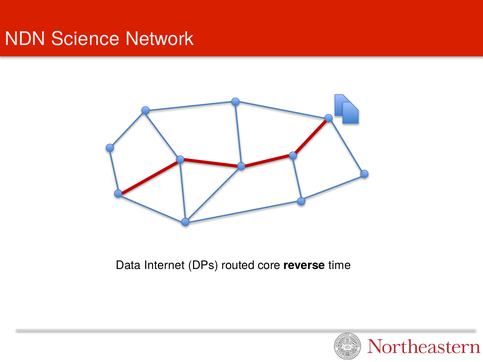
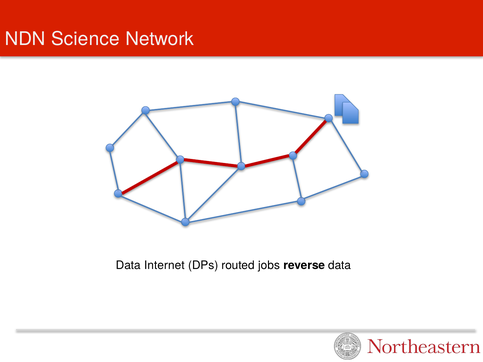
core: core -> jobs (269, 266)
reverse time: time -> data (340, 266)
